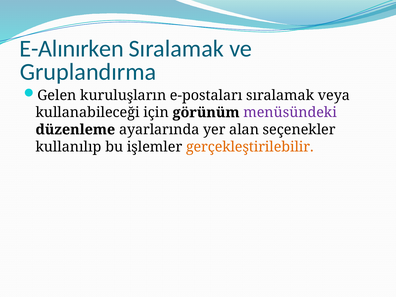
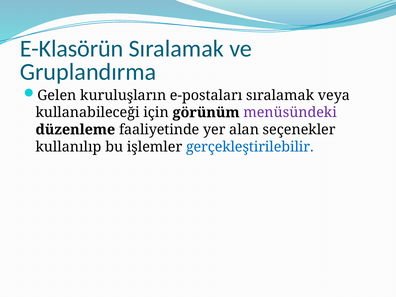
E-Alınırken: E-Alınırken -> E-Klasörün (72, 49)
ayarlarında: ayarlarında -> faaliyetinde (159, 130)
gerçekleştirilebilir colour: orange -> blue (250, 147)
